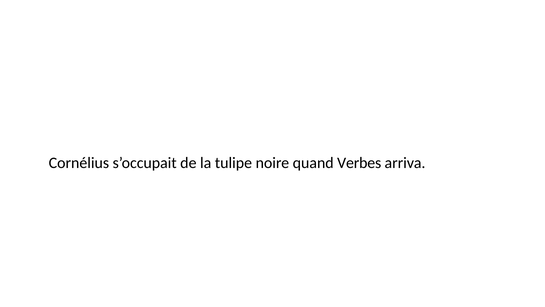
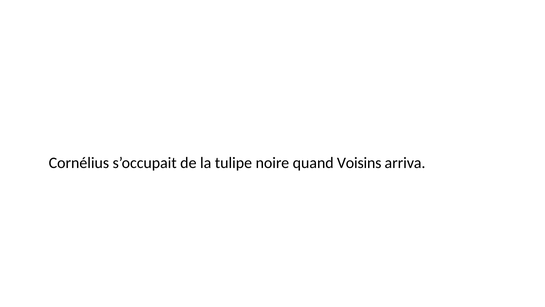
Verbes: Verbes -> Voisins (359, 163)
